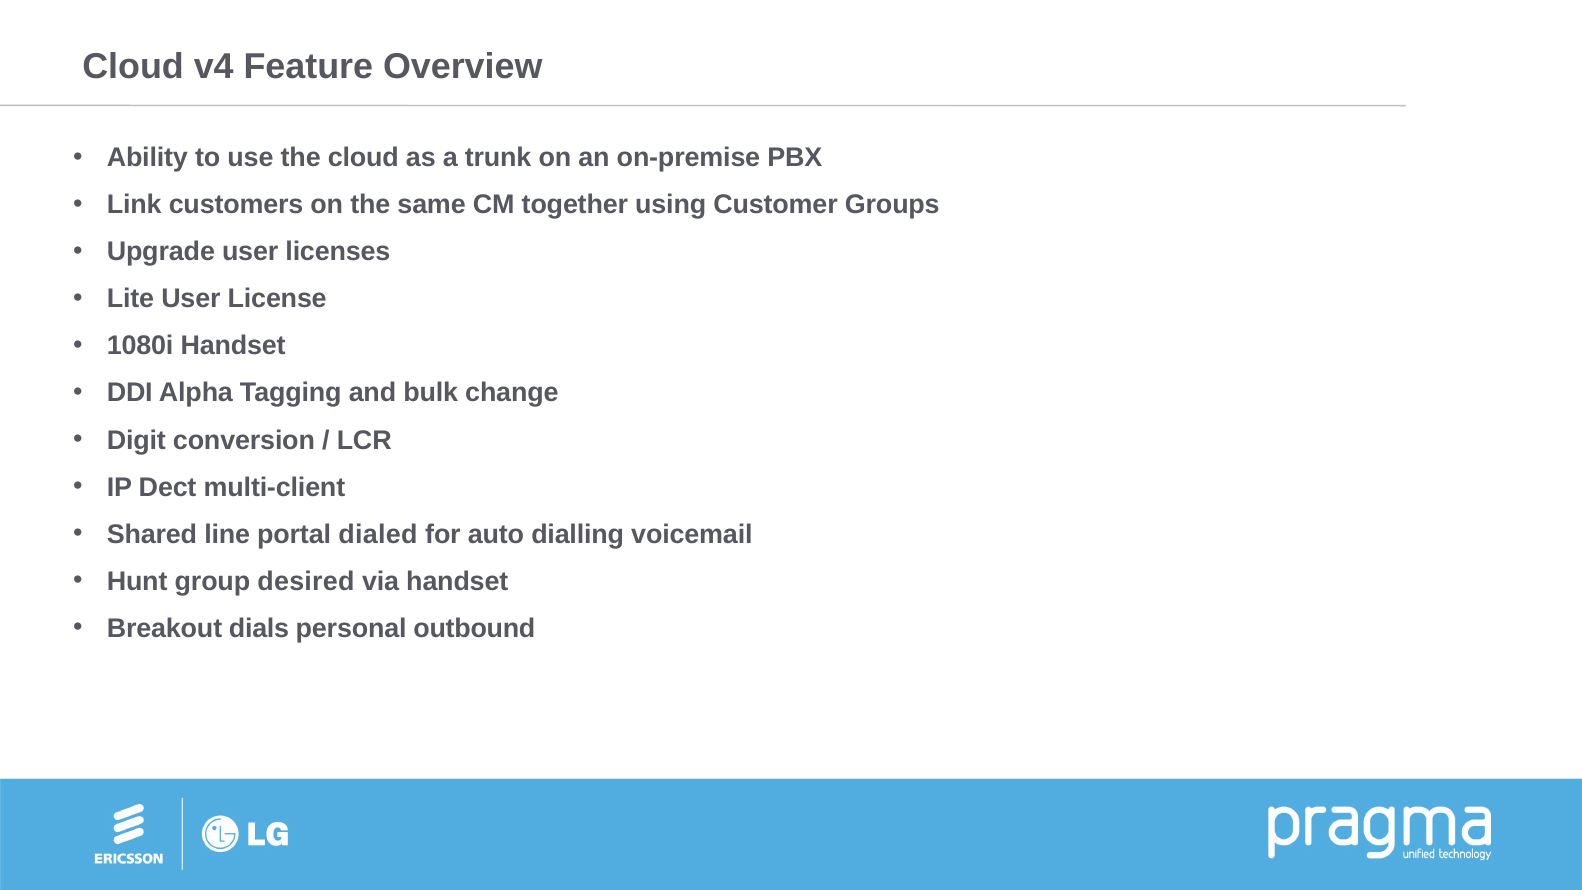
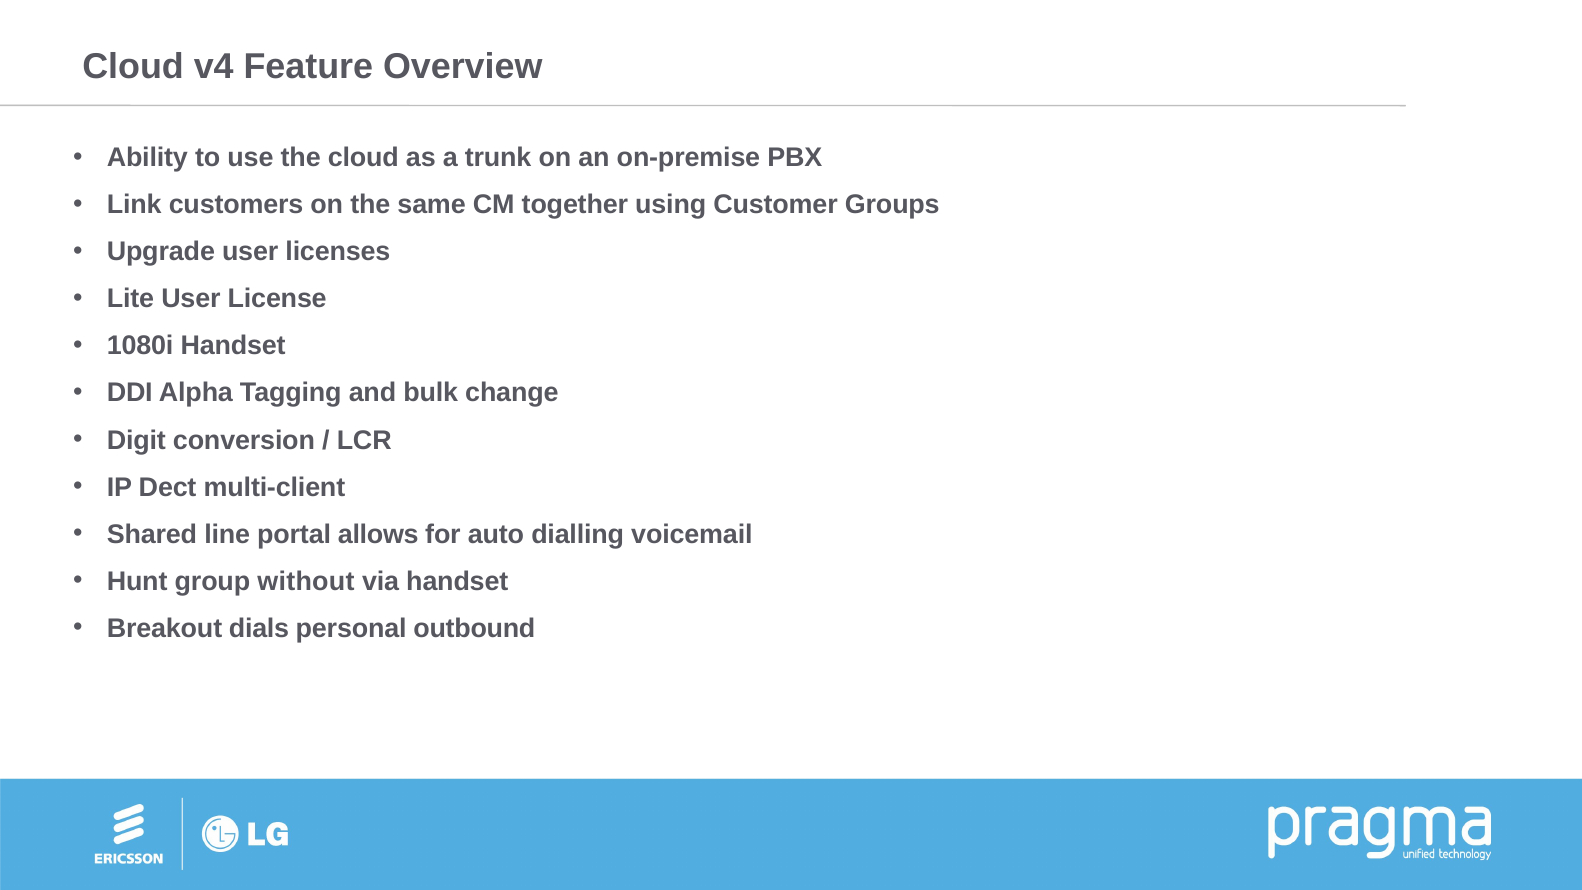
dialed: dialed -> allows (378, 534)
desired: desired -> without (306, 581)
